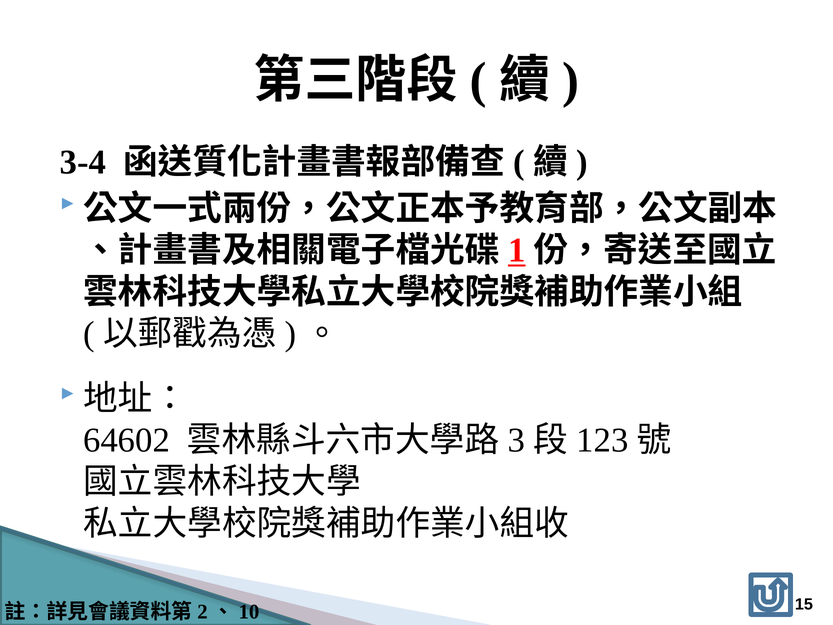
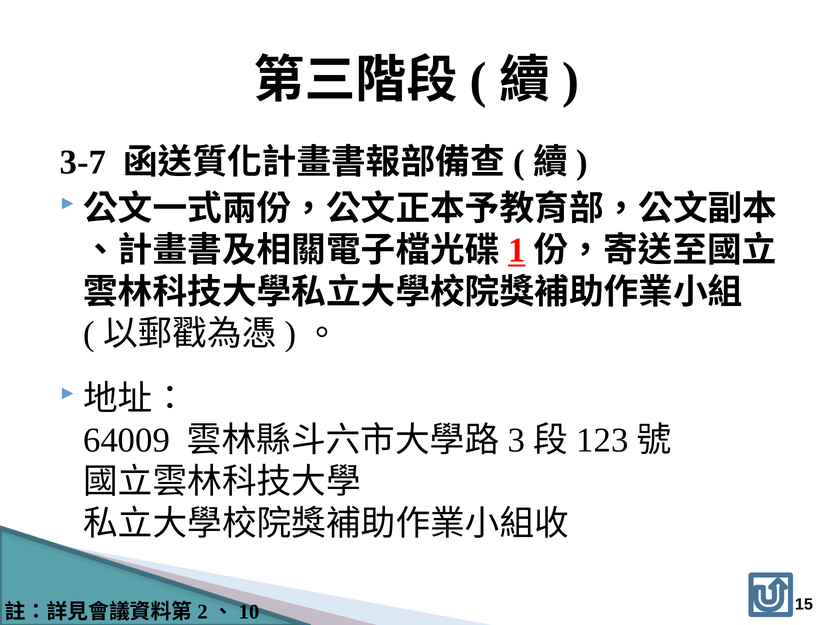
3-4: 3-4 -> 3-7 (83, 162)
64602: 64602 -> 64009 (127, 440)
